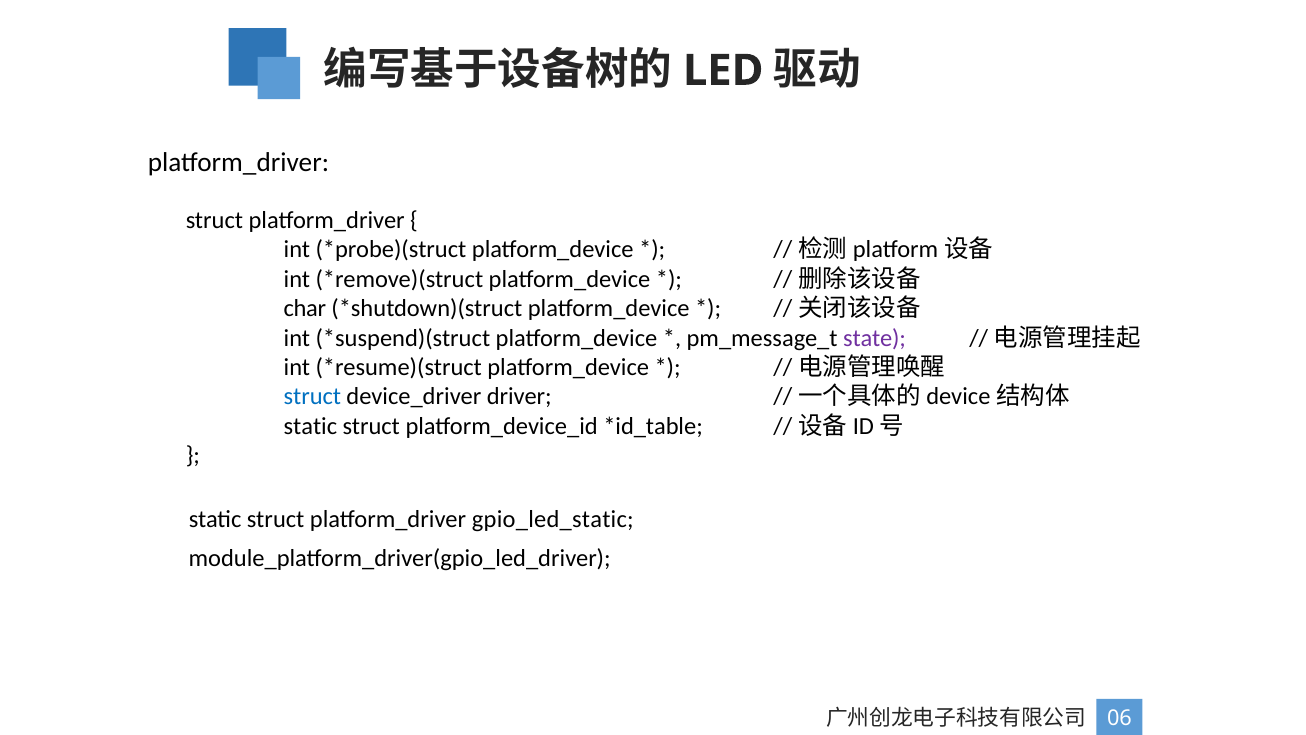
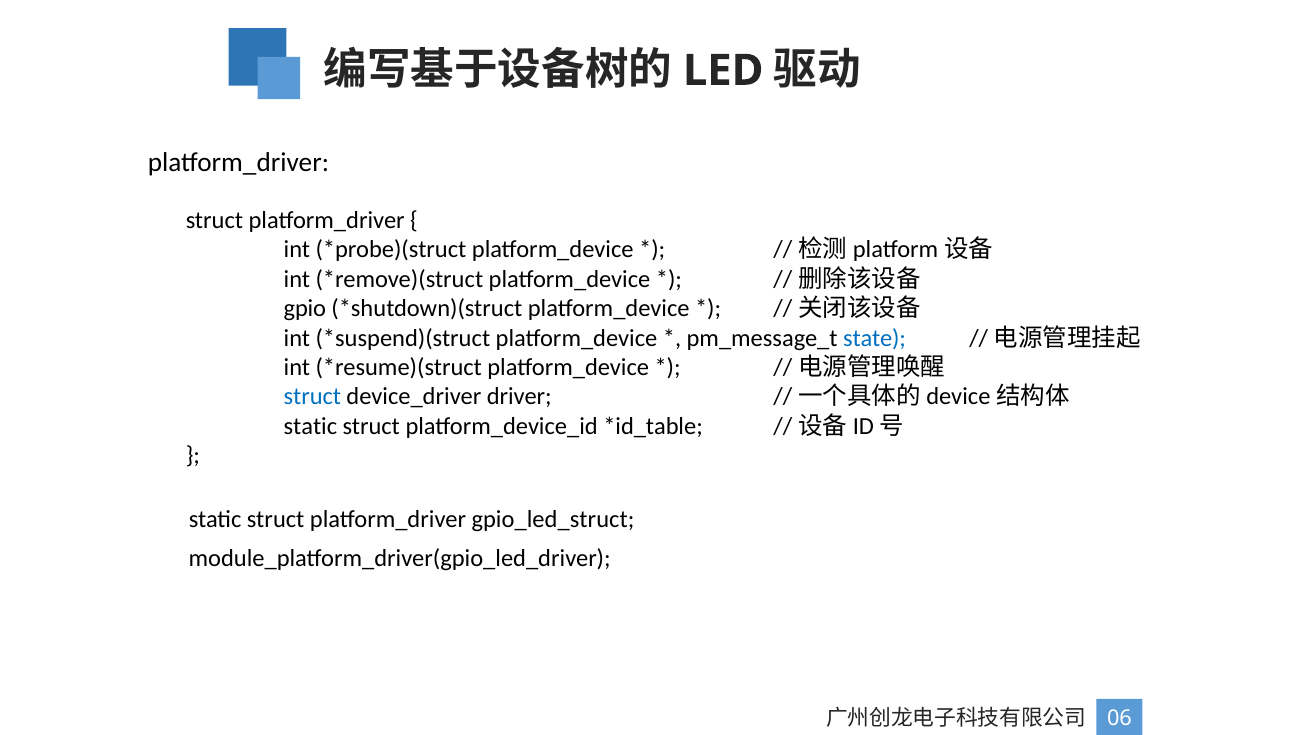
char: char -> gpio (305, 309)
state colour: purple -> blue (875, 338)
gpio_led_static: gpio_led_static -> gpio_led_struct (553, 519)
